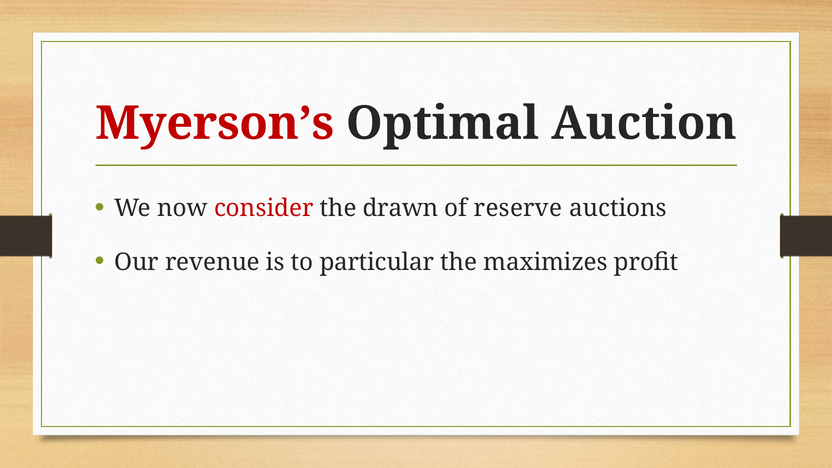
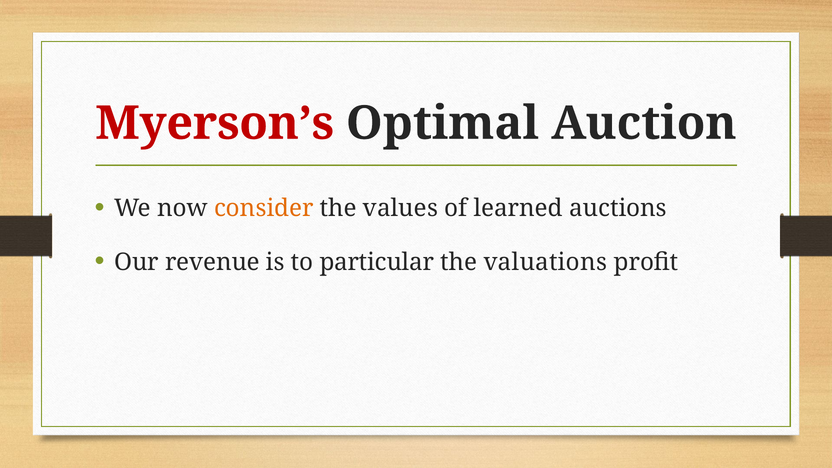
consider colour: red -> orange (264, 208)
drawn: drawn -> values (400, 208)
reserve: reserve -> learned (518, 208)
maximizes: maximizes -> valuations (545, 262)
